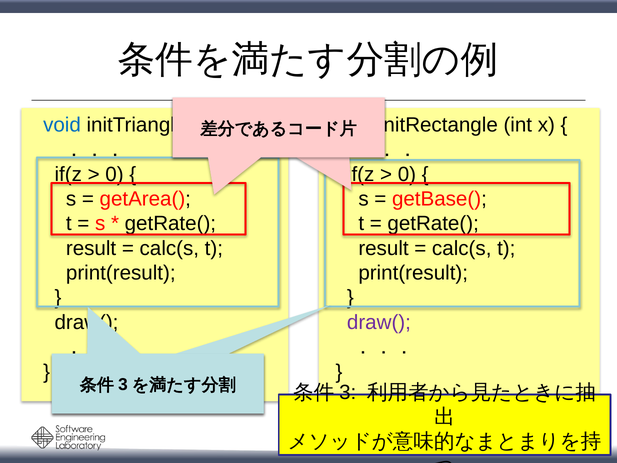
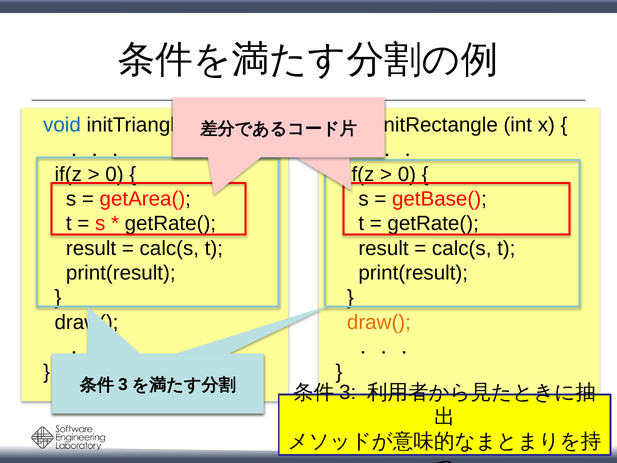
draw( colour: purple -> orange (379, 322)
